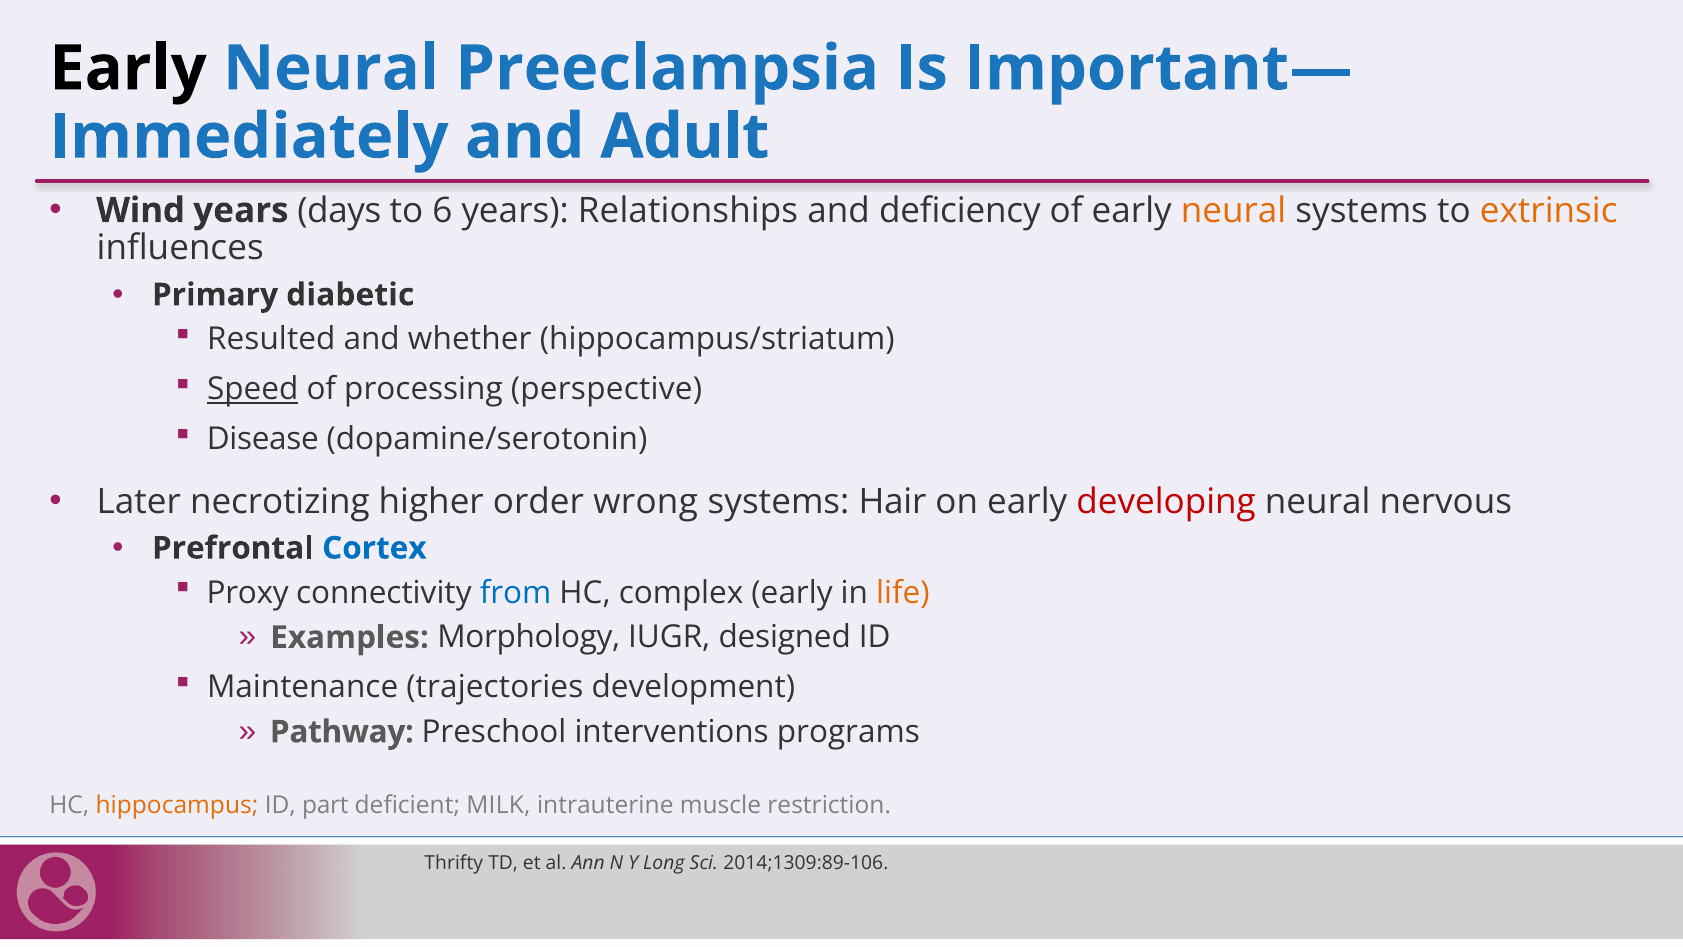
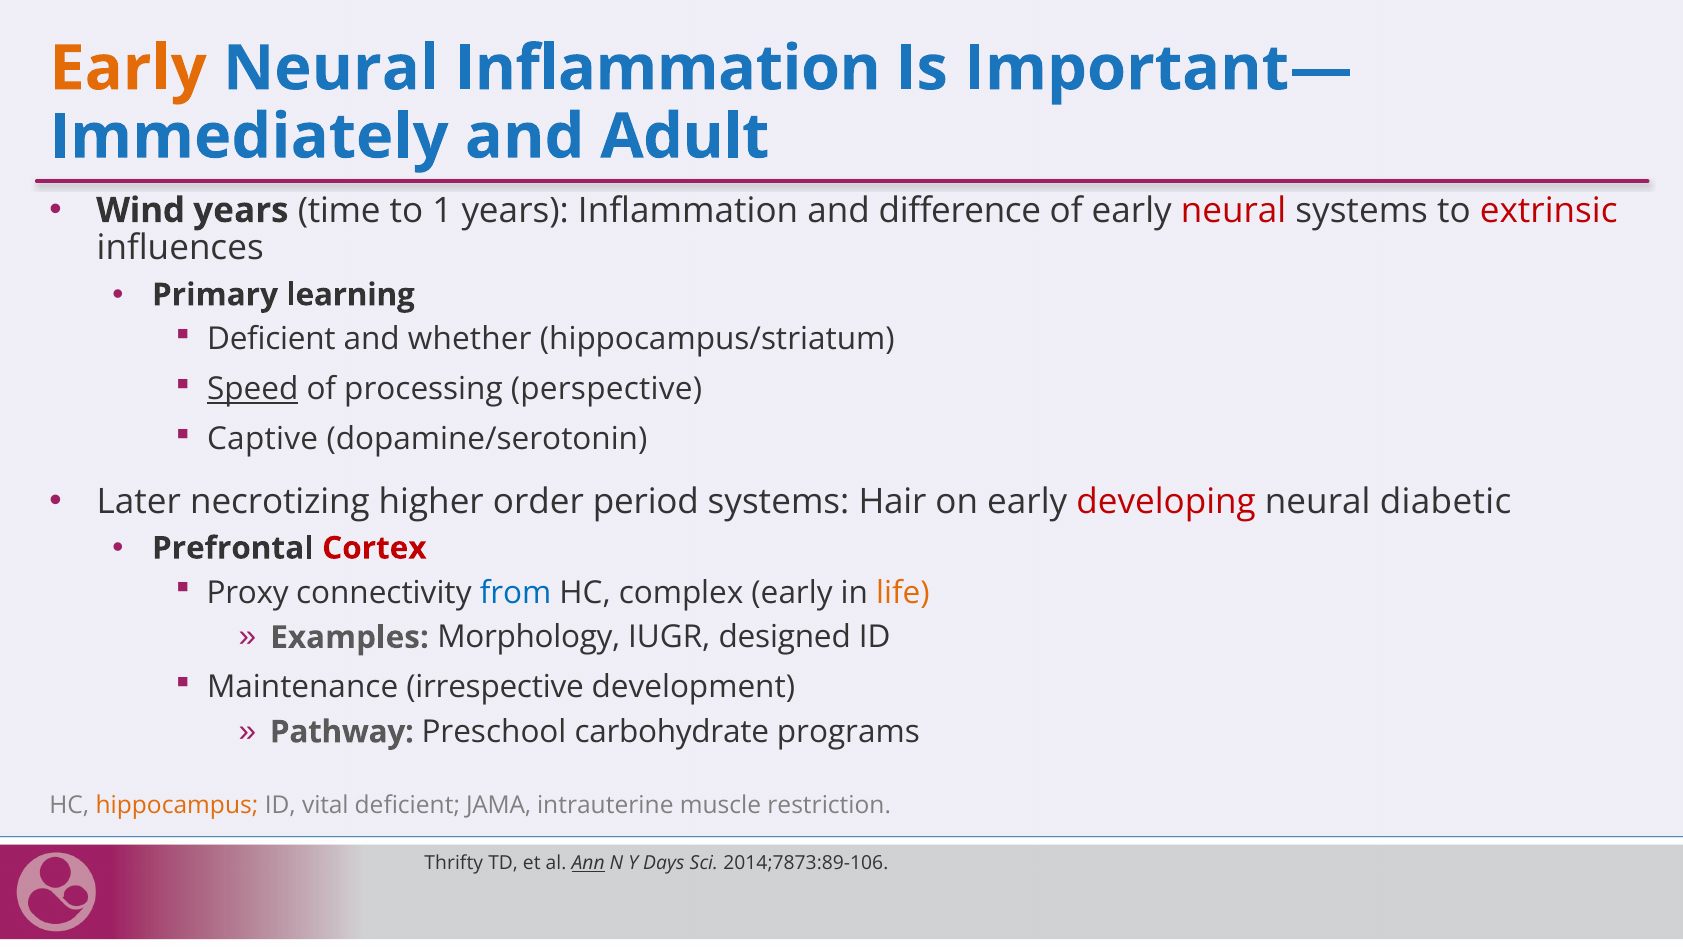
Early colour: black -> orange (128, 69)
Neural Preeclampsia: Preeclampsia -> Inflammation (668, 69)
days: days -> time (339, 210)
6: 6 -> 1 (442, 210)
years Relationships: Relationships -> Inflammation (688, 210)
deficiency: deficiency -> difference (960, 210)
neural colour: orange -> red (1234, 210)
extrinsic colour: orange -> red (1549, 210)
diabetic: diabetic -> learning (350, 295)
Resulted: Resulted -> Deficient (271, 339)
Disease: Disease -> Captive (263, 439)
wrong: wrong -> period (646, 501)
nervous: nervous -> diabetic (1446, 501)
Cortex colour: blue -> red (374, 548)
trajectories: trajectories -> irrespective (495, 687)
interventions: interventions -> carbohydrate (672, 732)
part: part -> vital (325, 805)
MILK: MILK -> JAMA (499, 805)
Ann underline: none -> present (588, 863)
Long: Long -> Days (664, 863)
2014;1309:89-106: 2014;1309:89-106 -> 2014;7873:89-106 (806, 863)
